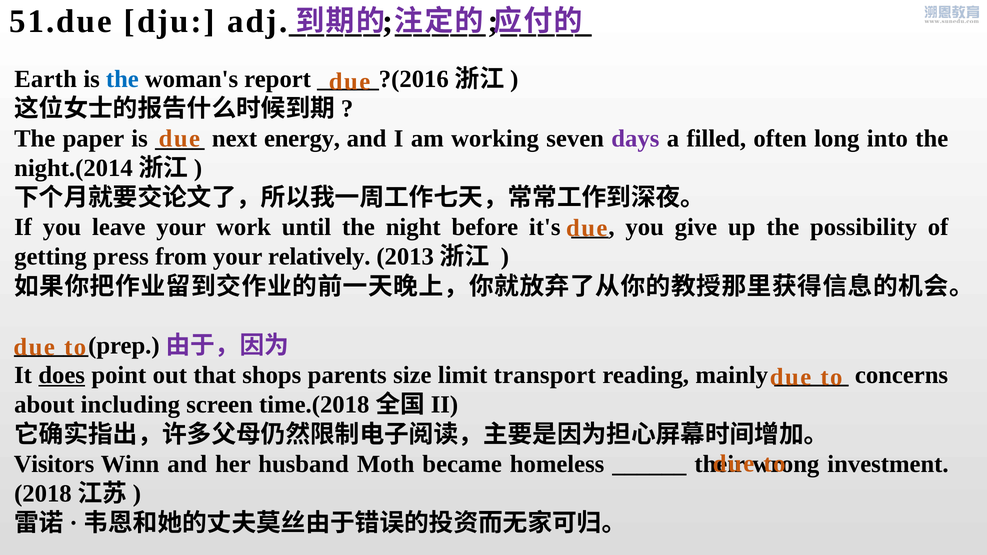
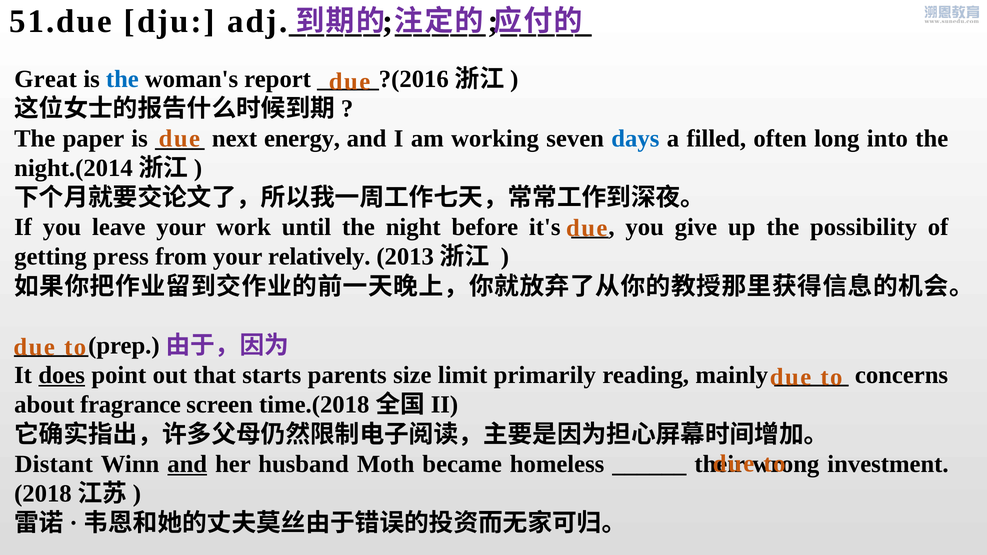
Earth: Earth -> Great (46, 79)
days colour: purple -> blue (635, 138)
shops: shops -> starts (272, 375)
transport: transport -> primarily (545, 375)
including: including -> fragrance (131, 405)
Visitors: Visitors -> Distant (54, 464)
and underline: none -> present (187, 464)
